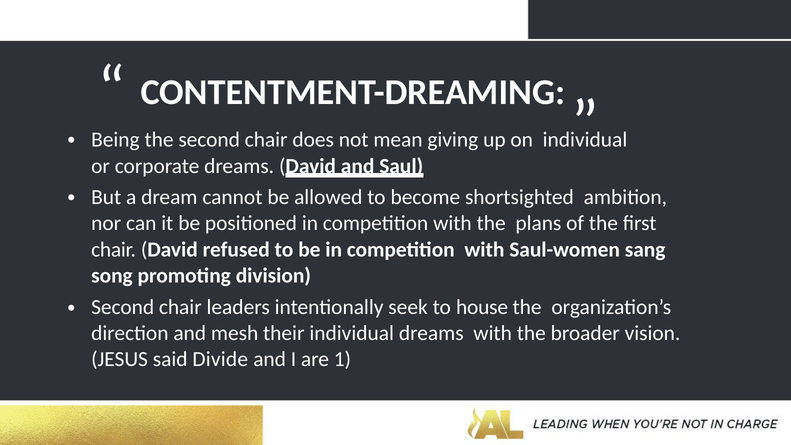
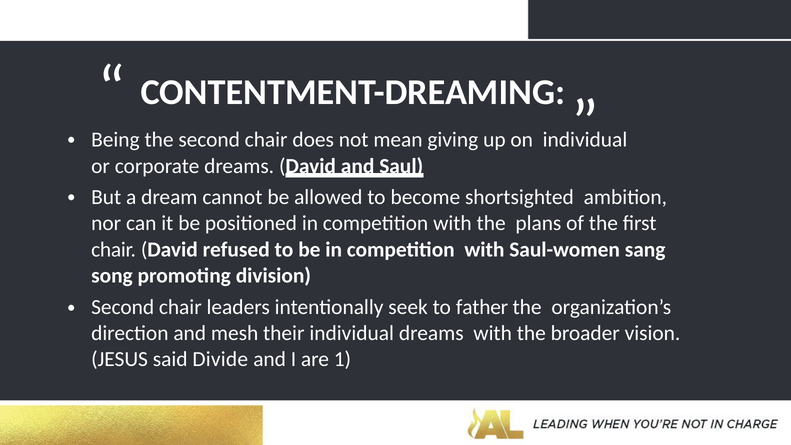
house: house -> father (482, 307)
